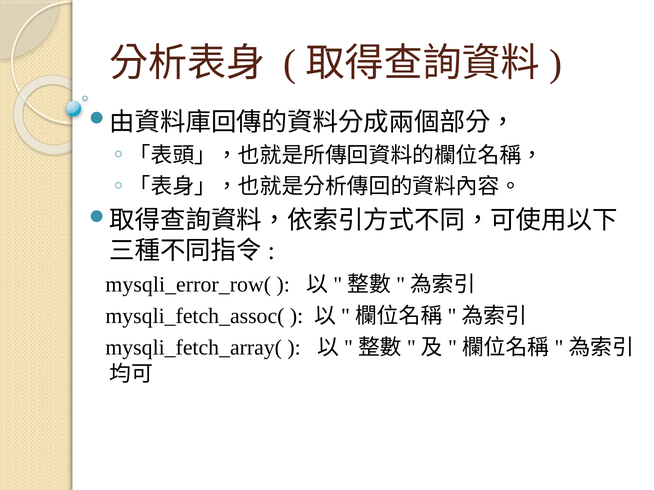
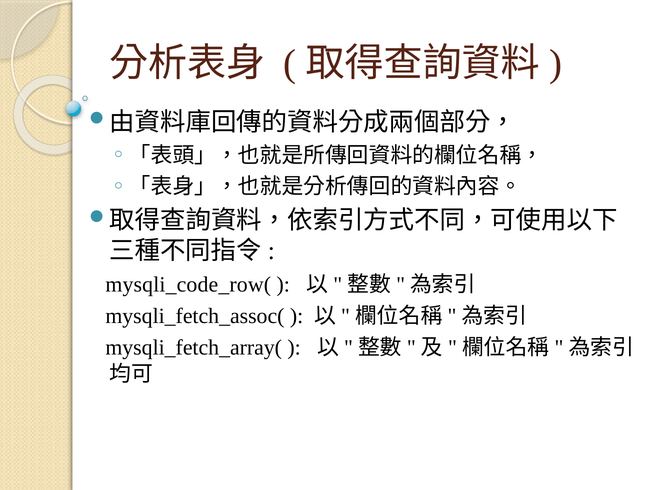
mysqli_error_row(: mysqli_error_row( -> mysqli_code_row( (188, 285)
